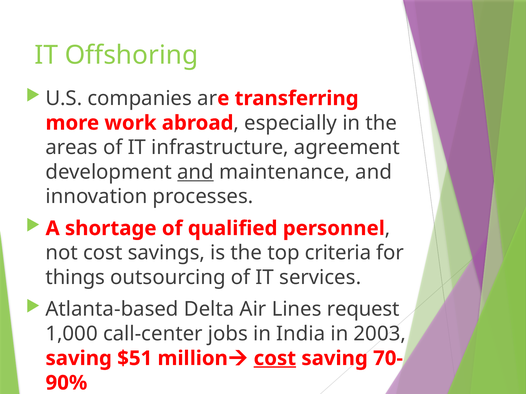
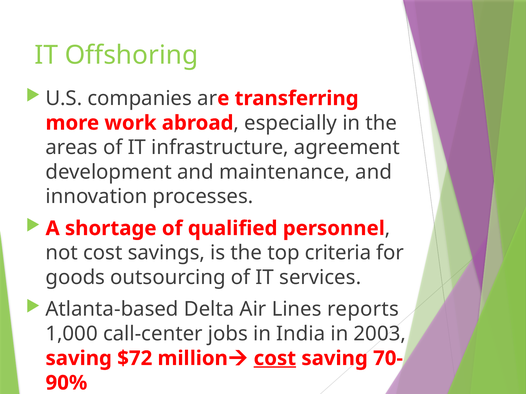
and underline: present -> none (196, 172)
things: things -> goods (75, 278)
request: request -> reports (363, 310)
$51: $51 -> $72 (135, 359)
